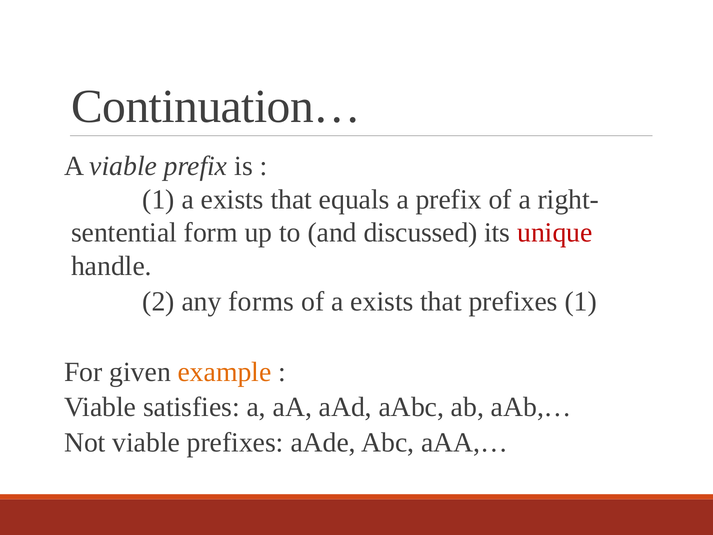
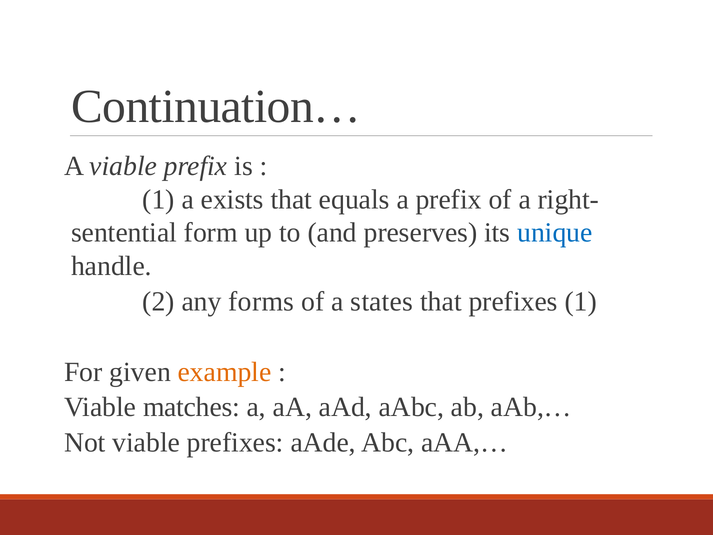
discussed: discussed -> preserves (421, 233)
unique colour: red -> blue (555, 233)
of a exists: exists -> states (382, 301)
satisfies: satisfies -> matches (191, 407)
